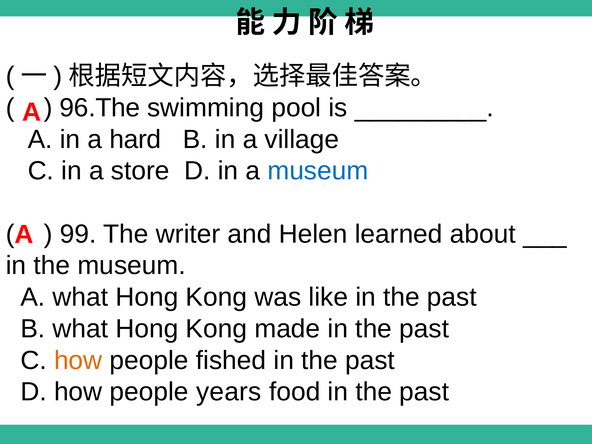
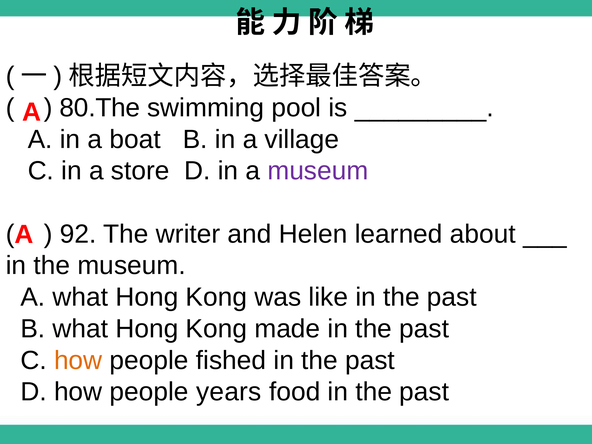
96.The: 96.The -> 80.The (100, 108)
hard: hard -> boat (135, 139)
museum colour: blue -> purple (318, 171)
99: 99 -> 92 (78, 234)
